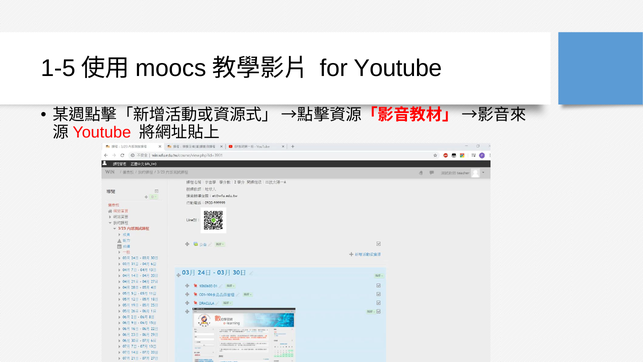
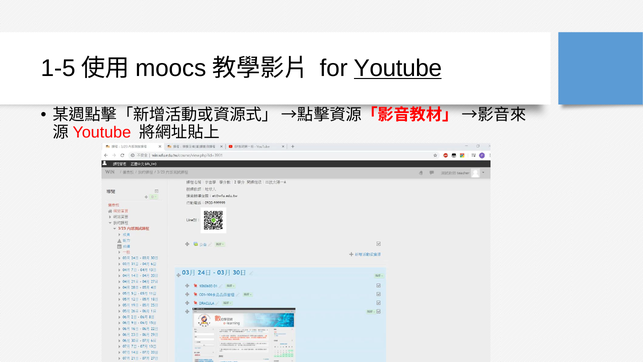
Youtube underline: none -> present (398, 68)
